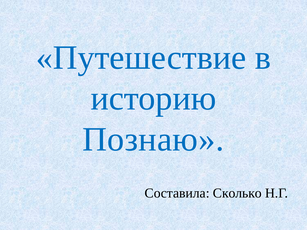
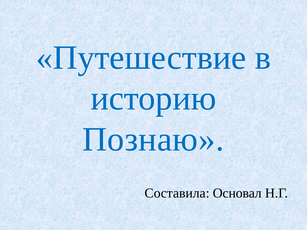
Сколько: Сколько -> Основал (237, 193)
